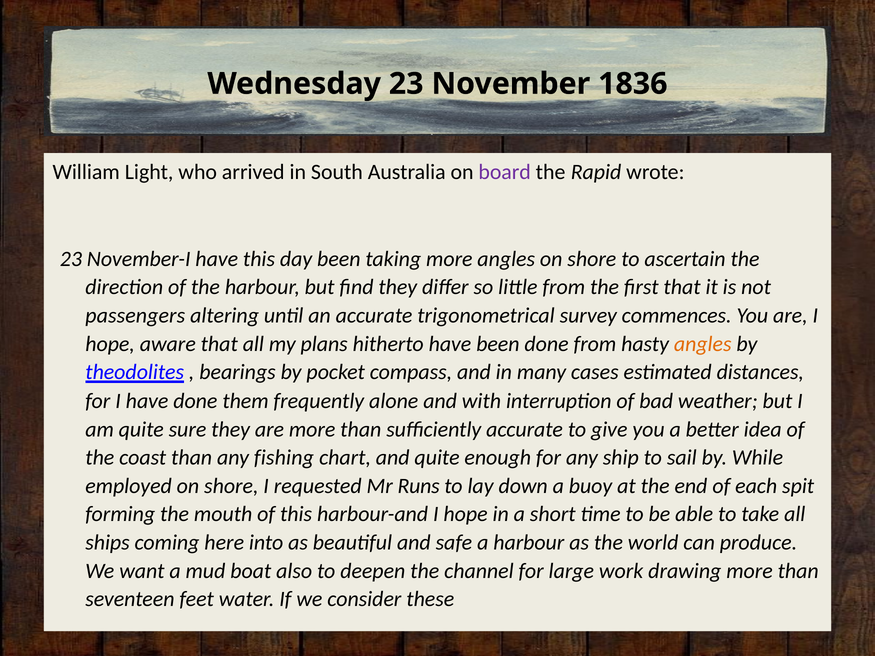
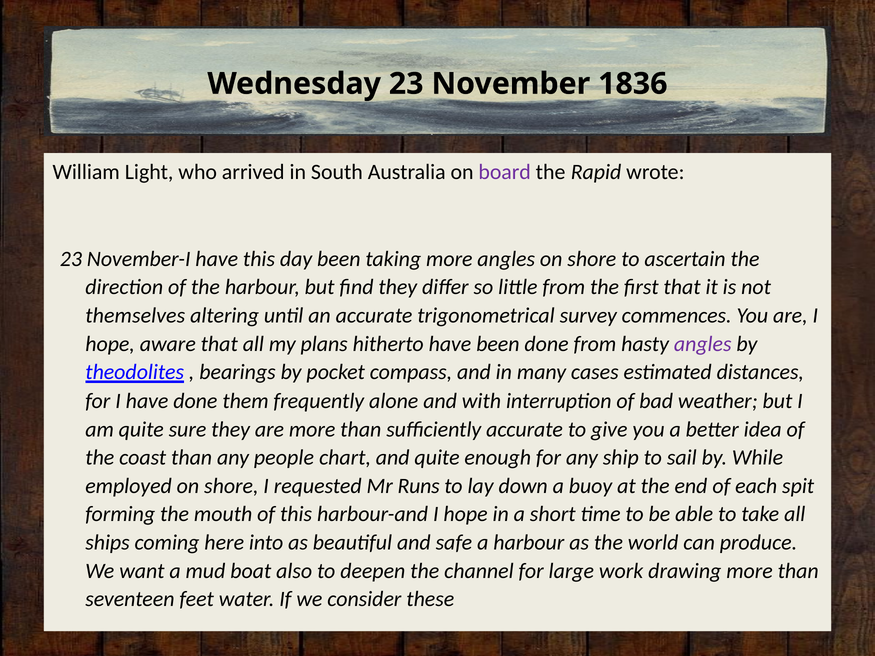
passengers: passengers -> themselves (135, 316)
angles colour: orange -> purple (703, 344)
fishing: fishing -> people (284, 458)
